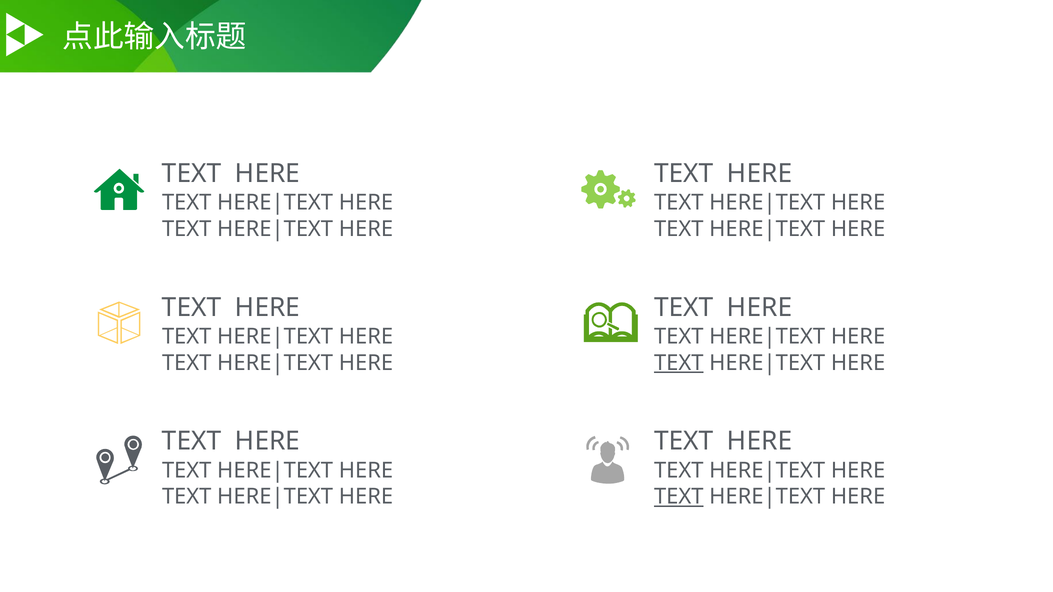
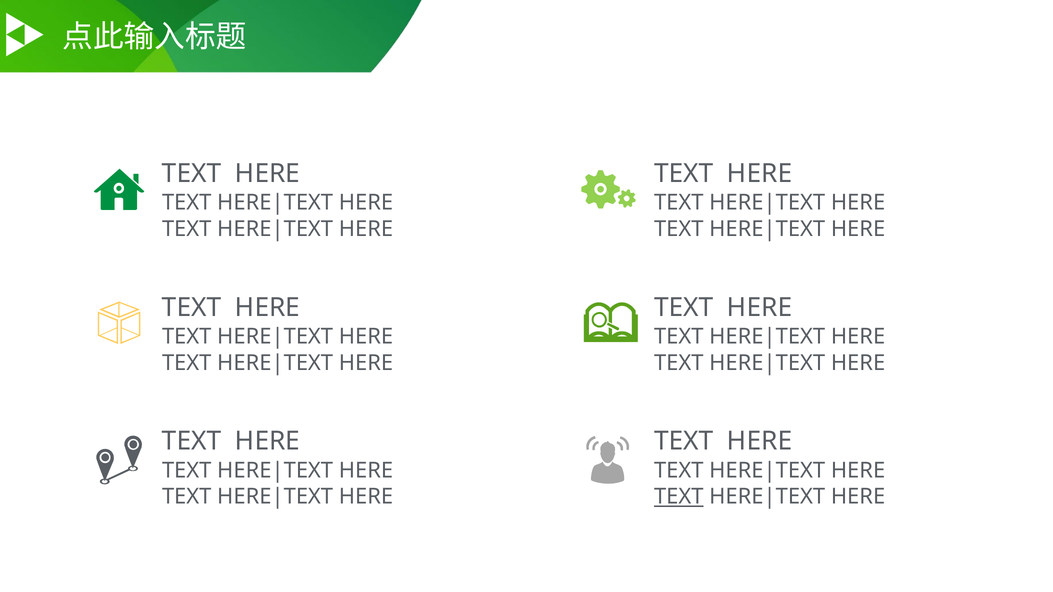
TEXT underline: present -> none (679, 363)
